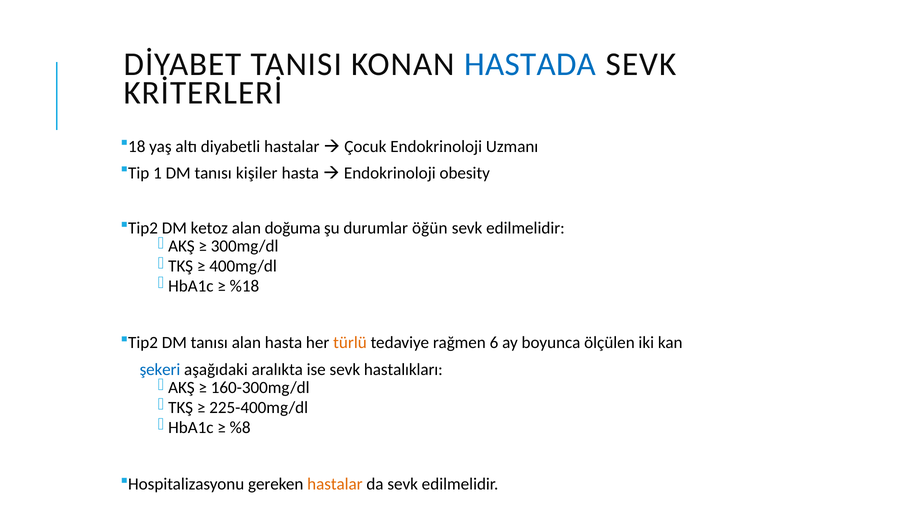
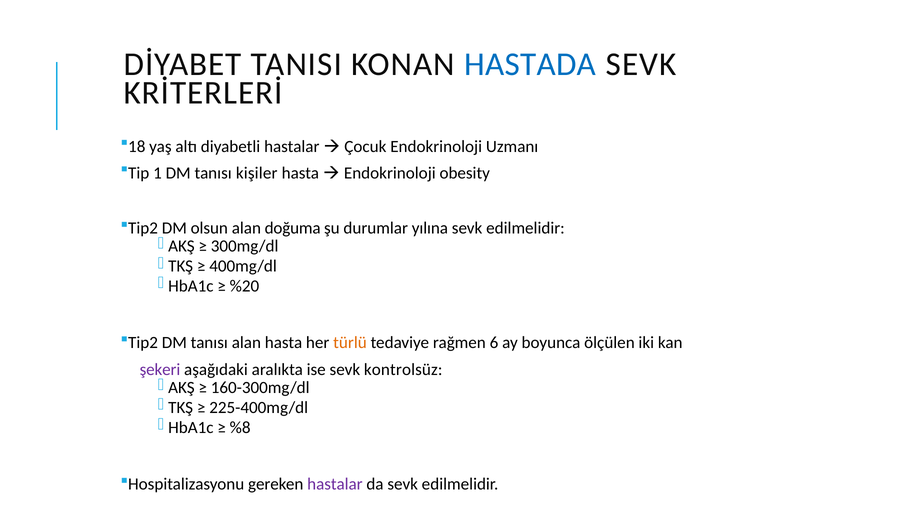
ketoz: ketoz -> olsun (209, 228)
öğün: öğün -> yılına (430, 228)
%18: %18 -> %20 (244, 286)
şekeri colour: blue -> purple (160, 369)
hastalıkları: hastalıkları -> kontrolsüz (403, 369)
hastalar colour: orange -> purple (335, 484)
